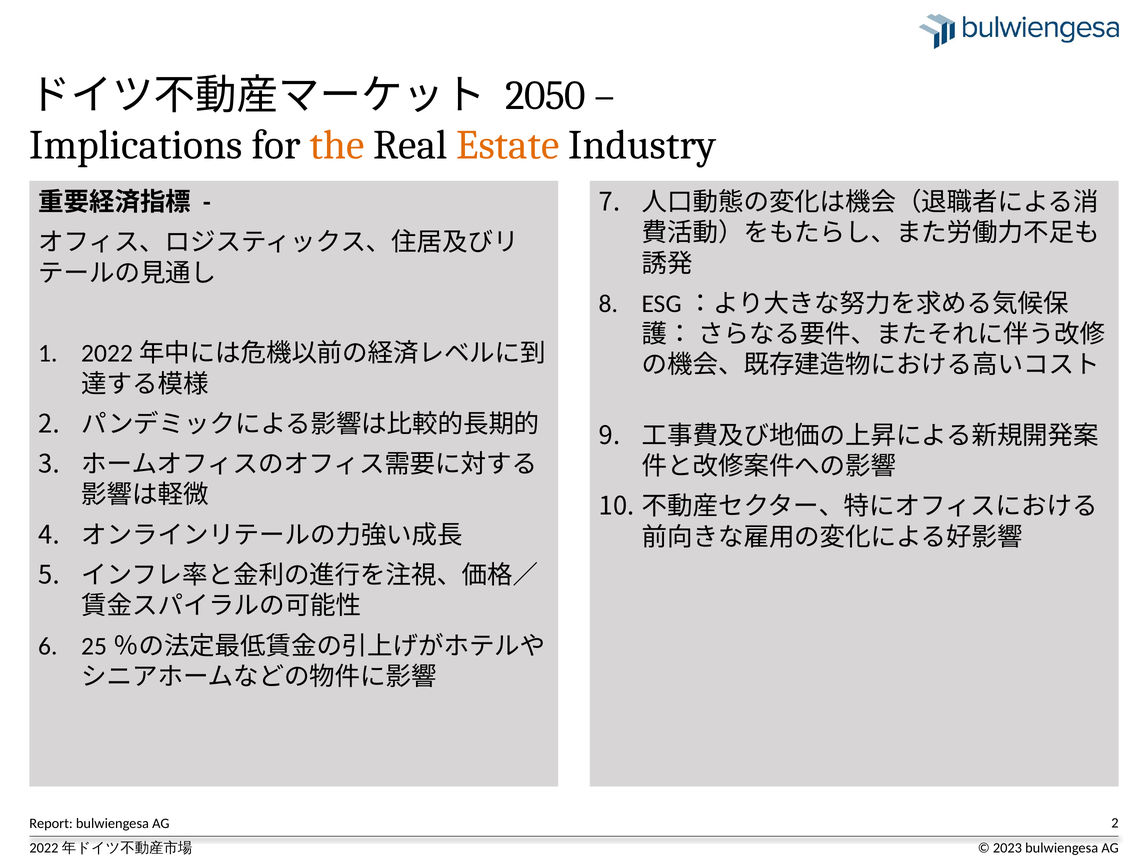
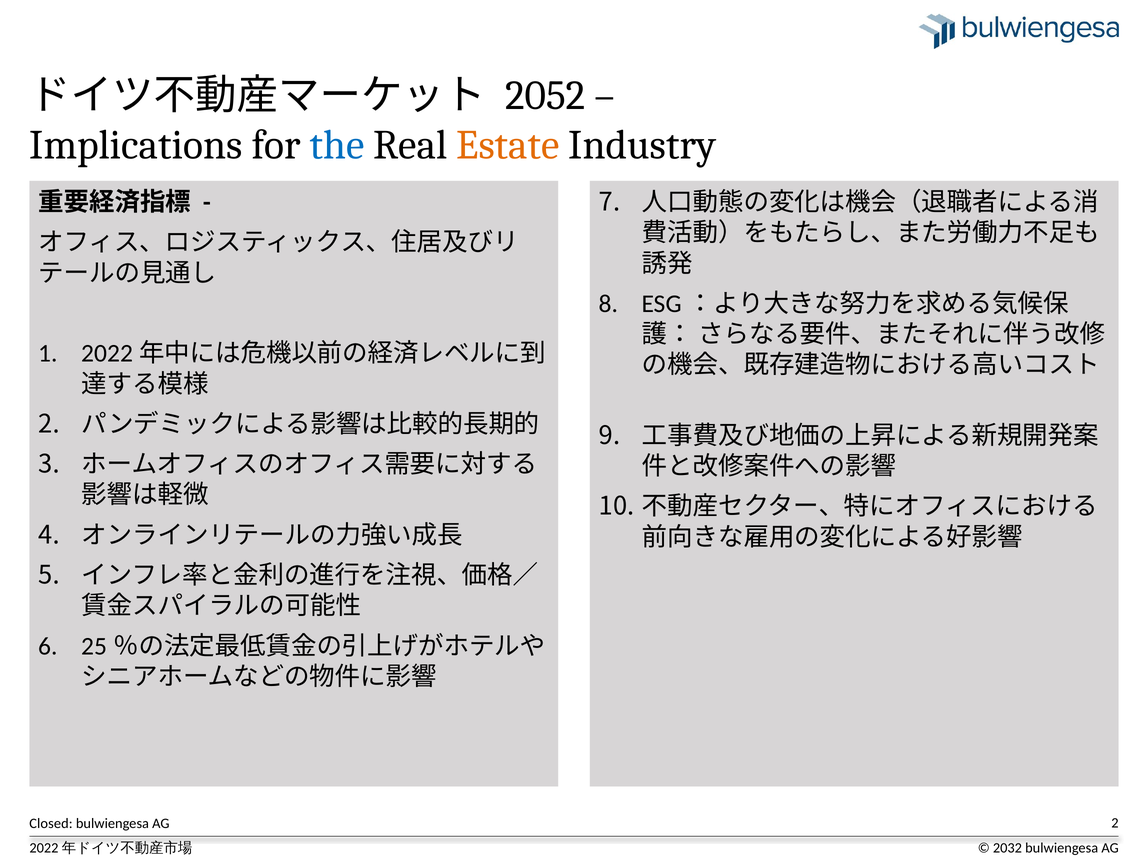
2050: 2050 -> 2052 (545, 96)
the colour: orange -> blue (337, 145)
Report: Report -> Closed (51, 823)
2023: 2023 -> 2032 (1007, 848)
